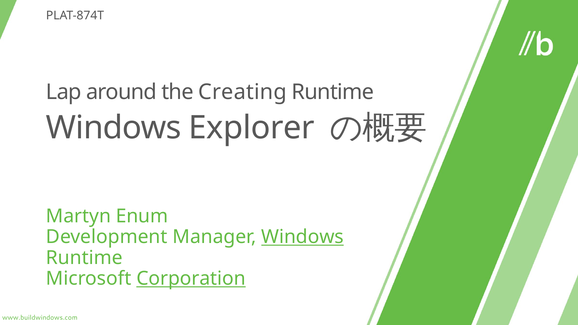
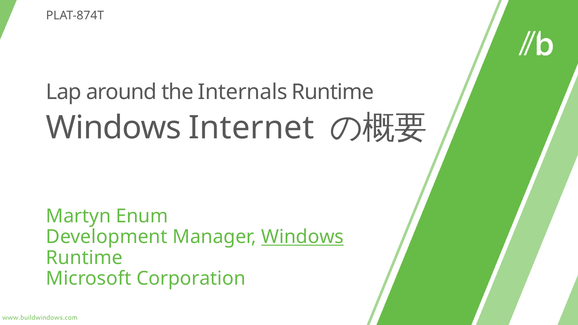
Creating: Creating -> Internals (243, 92)
Explorer: Explorer -> Internet (251, 128)
Corporation underline: present -> none (191, 279)
